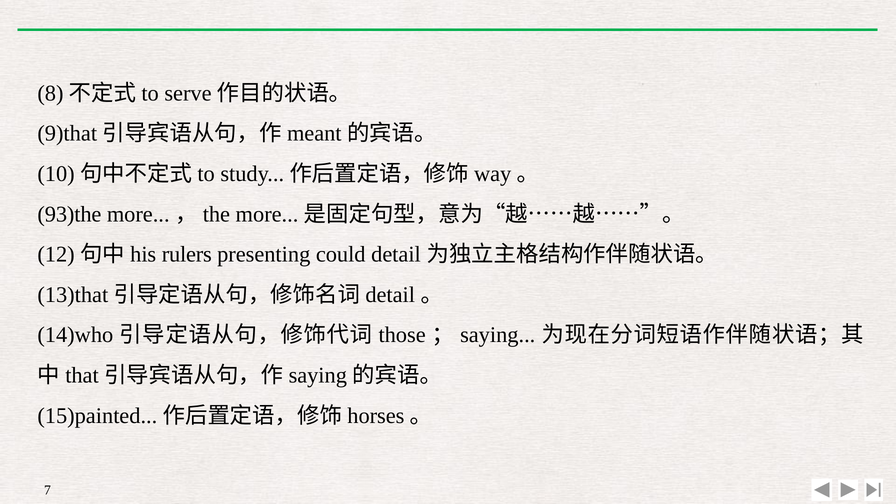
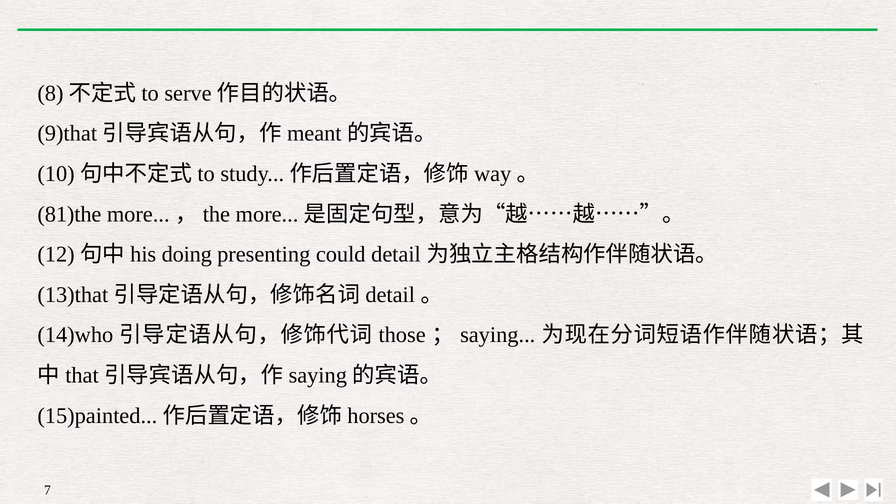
93)the: 93)the -> 81)the (69, 214)
rulers: rulers -> doing (187, 254)
